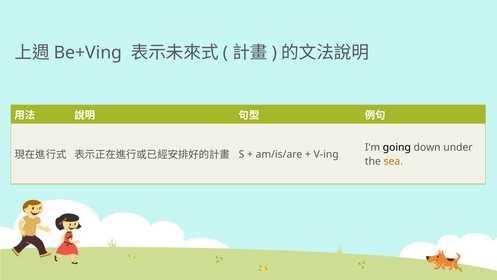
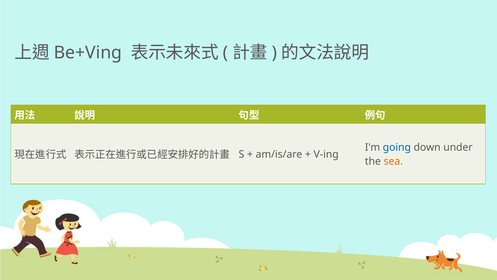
going colour: black -> blue (397, 147)
